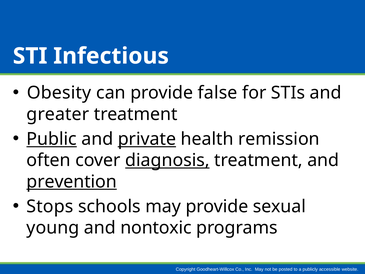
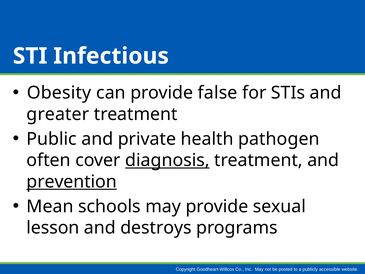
Public underline: present -> none (52, 139)
private underline: present -> none (147, 139)
remission: remission -> pathogen (279, 139)
Stops: Stops -> Mean (50, 206)
young: young -> lesson (53, 228)
nontoxic: nontoxic -> destroys (156, 228)
